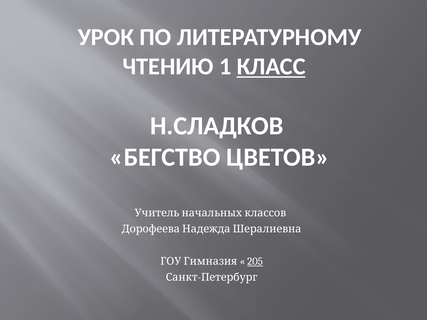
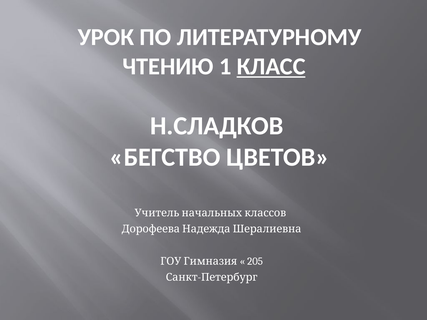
205 underline: present -> none (255, 262)
